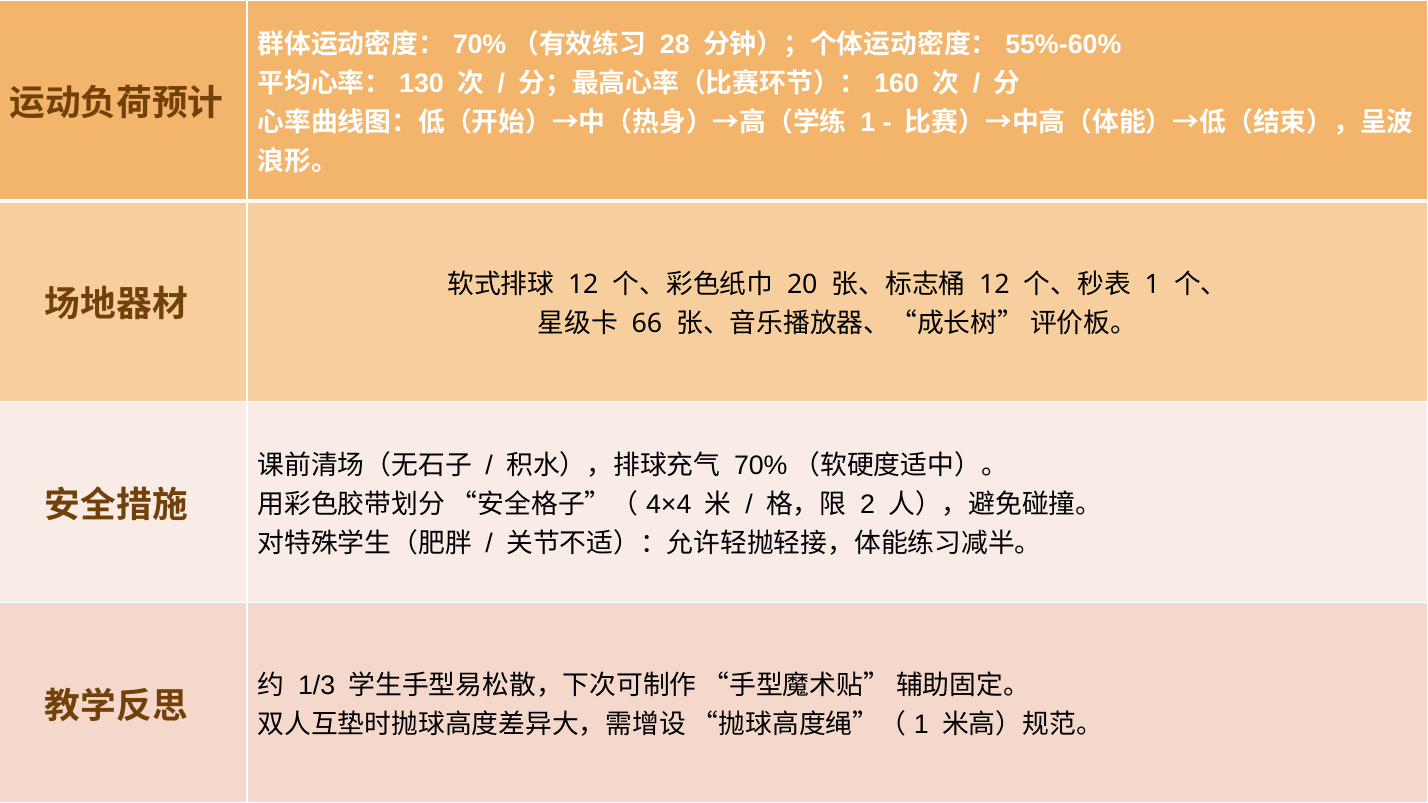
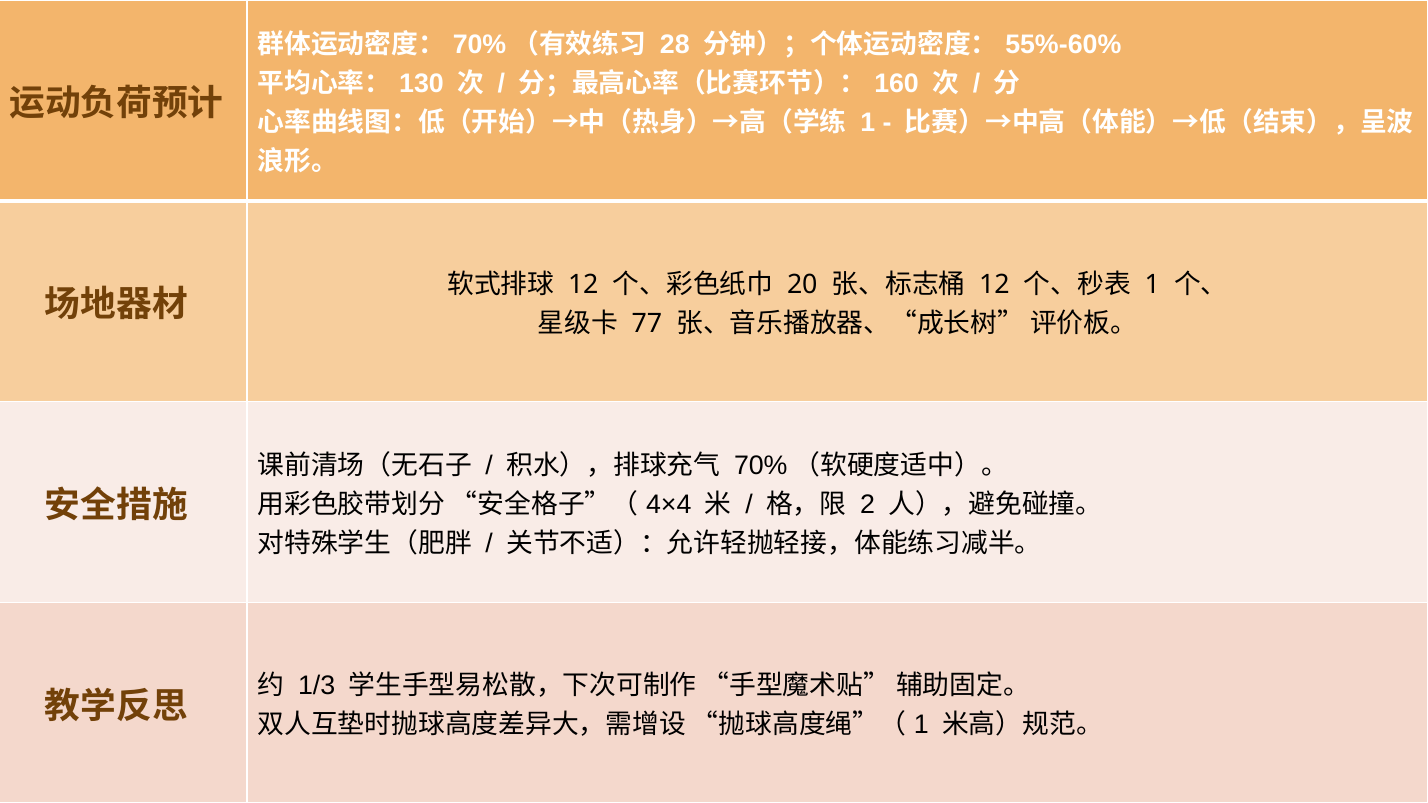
66: 66 -> 77 (647, 323)
